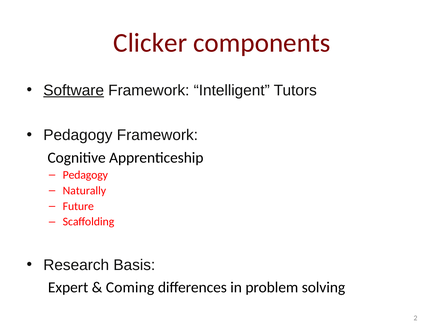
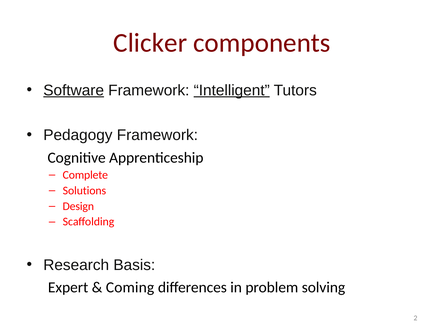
Intelligent underline: none -> present (232, 90)
Pedagogy: Pedagogy -> Complete (85, 175)
Naturally: Naturally -> Solutions (84, 191)
Future: Future -> Design (78, 206)
